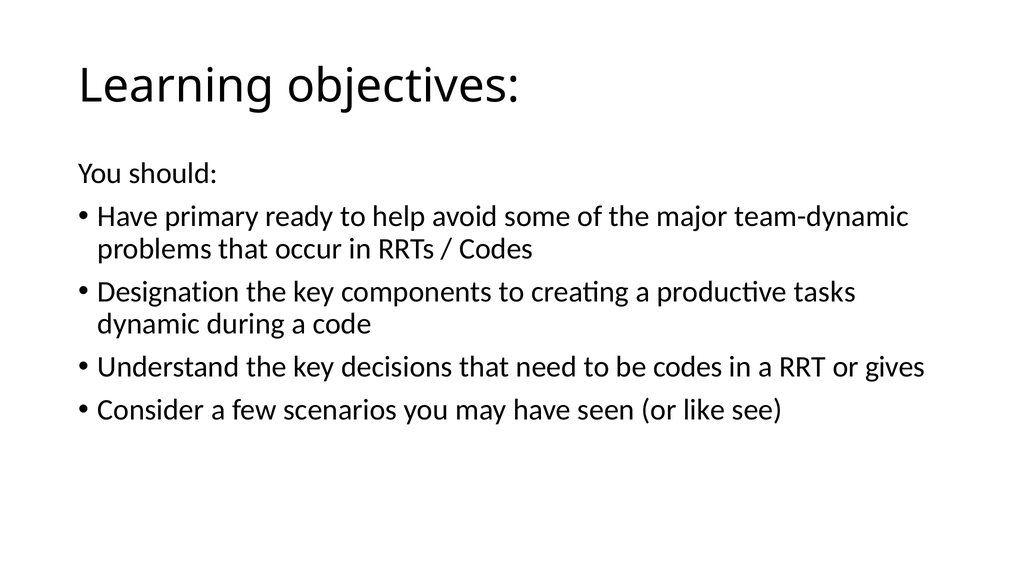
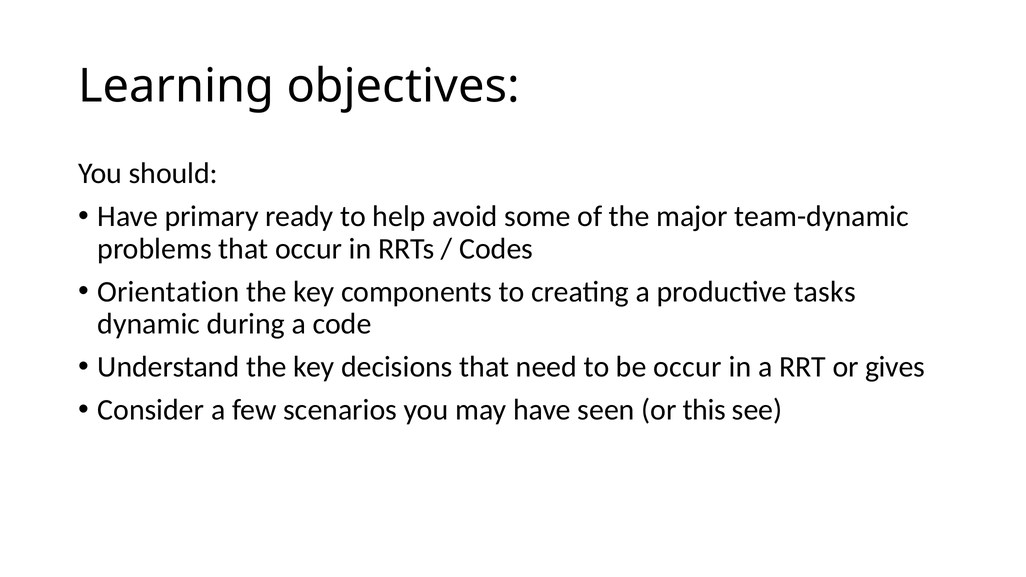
Designation: Designation -> Orientation (168, 292)
be codes: codes -> occur (687, 367)
like: like -> this (704, 410)
